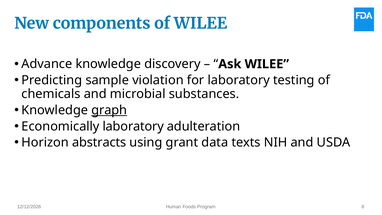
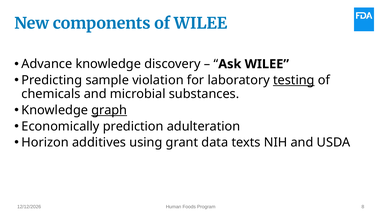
testing underline: none -> present (294, 80)
Economically laboratory: laboratory -> prediction (133, 126)
abstracts: abstracts -> additives (99, 142)
